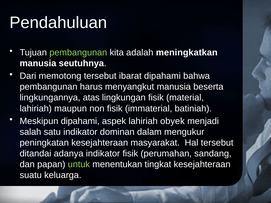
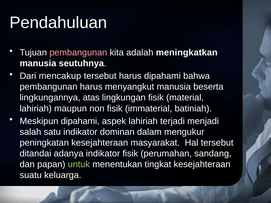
pembangunan colour: light green -> pink (78, 53)
memotong: memotong -> mencakup (60, 76)
tersebut ibarat: ibarat -> harus (130, 76)
obyek: obyek -> terjadi (172, 121)
